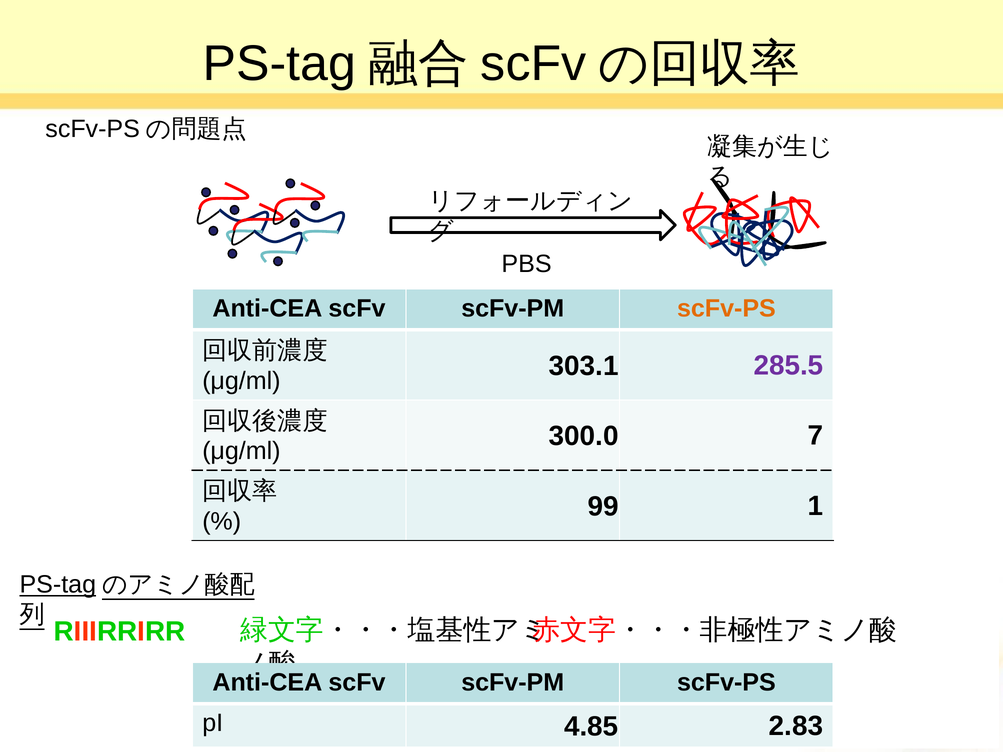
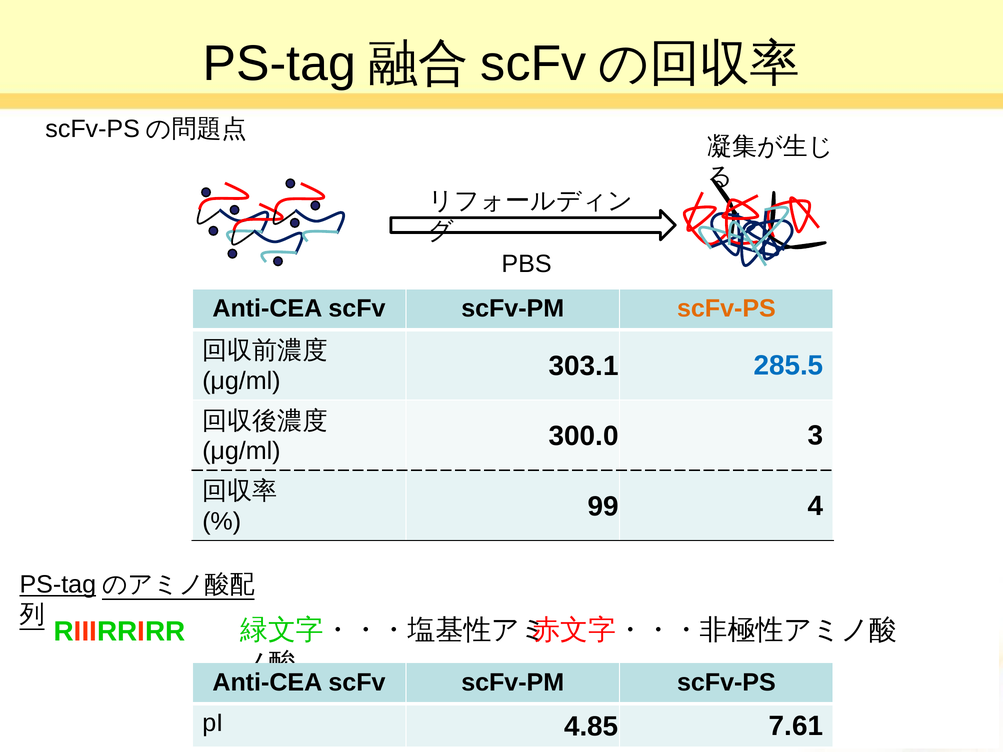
285.5 colour: purple -> blue (788, 366)
7: 7 -> 3 (816, 436)
1: 1 -> 4 (816, 506)
2.83: 2.83 -> 7.61 (796, 726)
